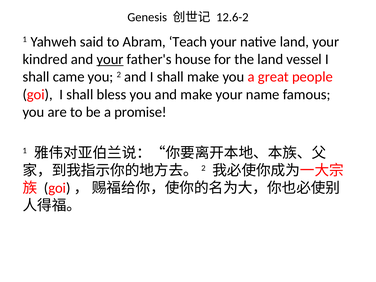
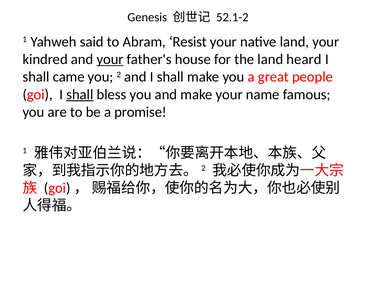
12.6-2: 12.6-2 -> 52.1-2 (232, 17)
Teach: Teach -> Resist (188, 42)
vessel: vessel -> heard (304, 59)
shall underline: none -> present (80, 94)
